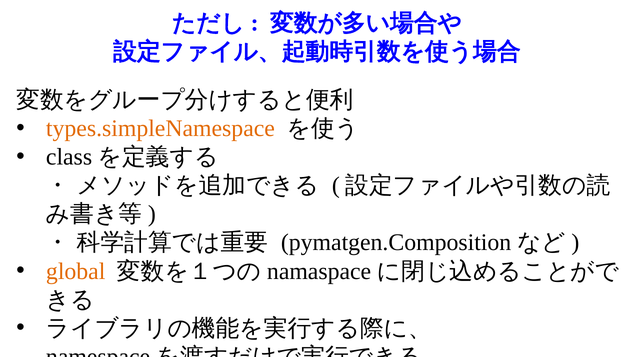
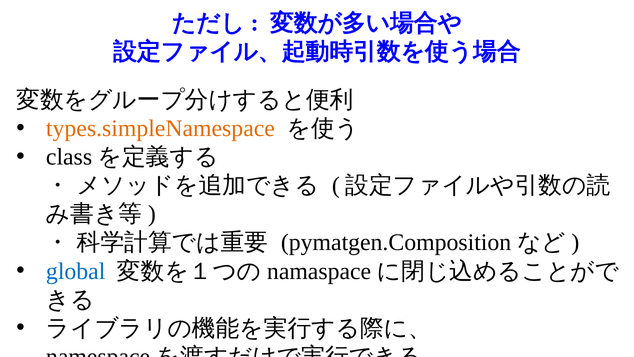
global colour: orange -> blue (76, 271)
